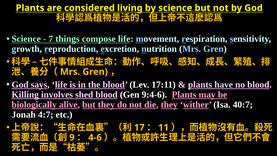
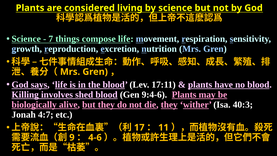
40:7: 40:7 -> 40:3 (243, 105)
